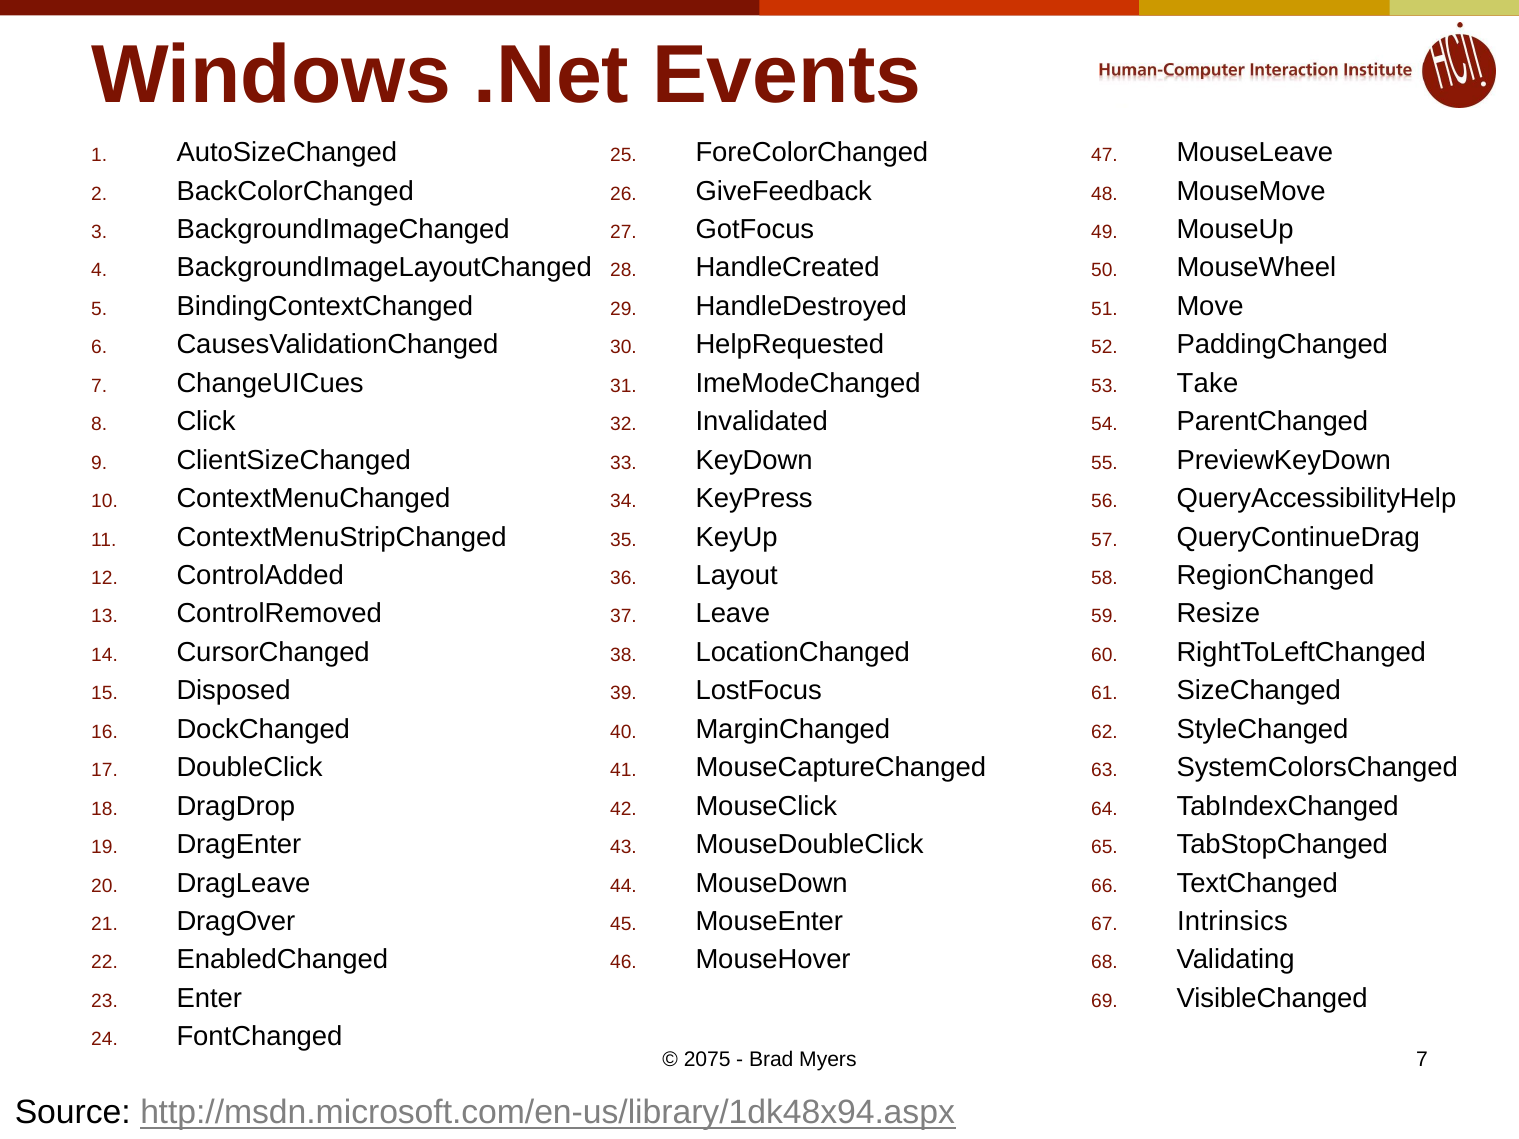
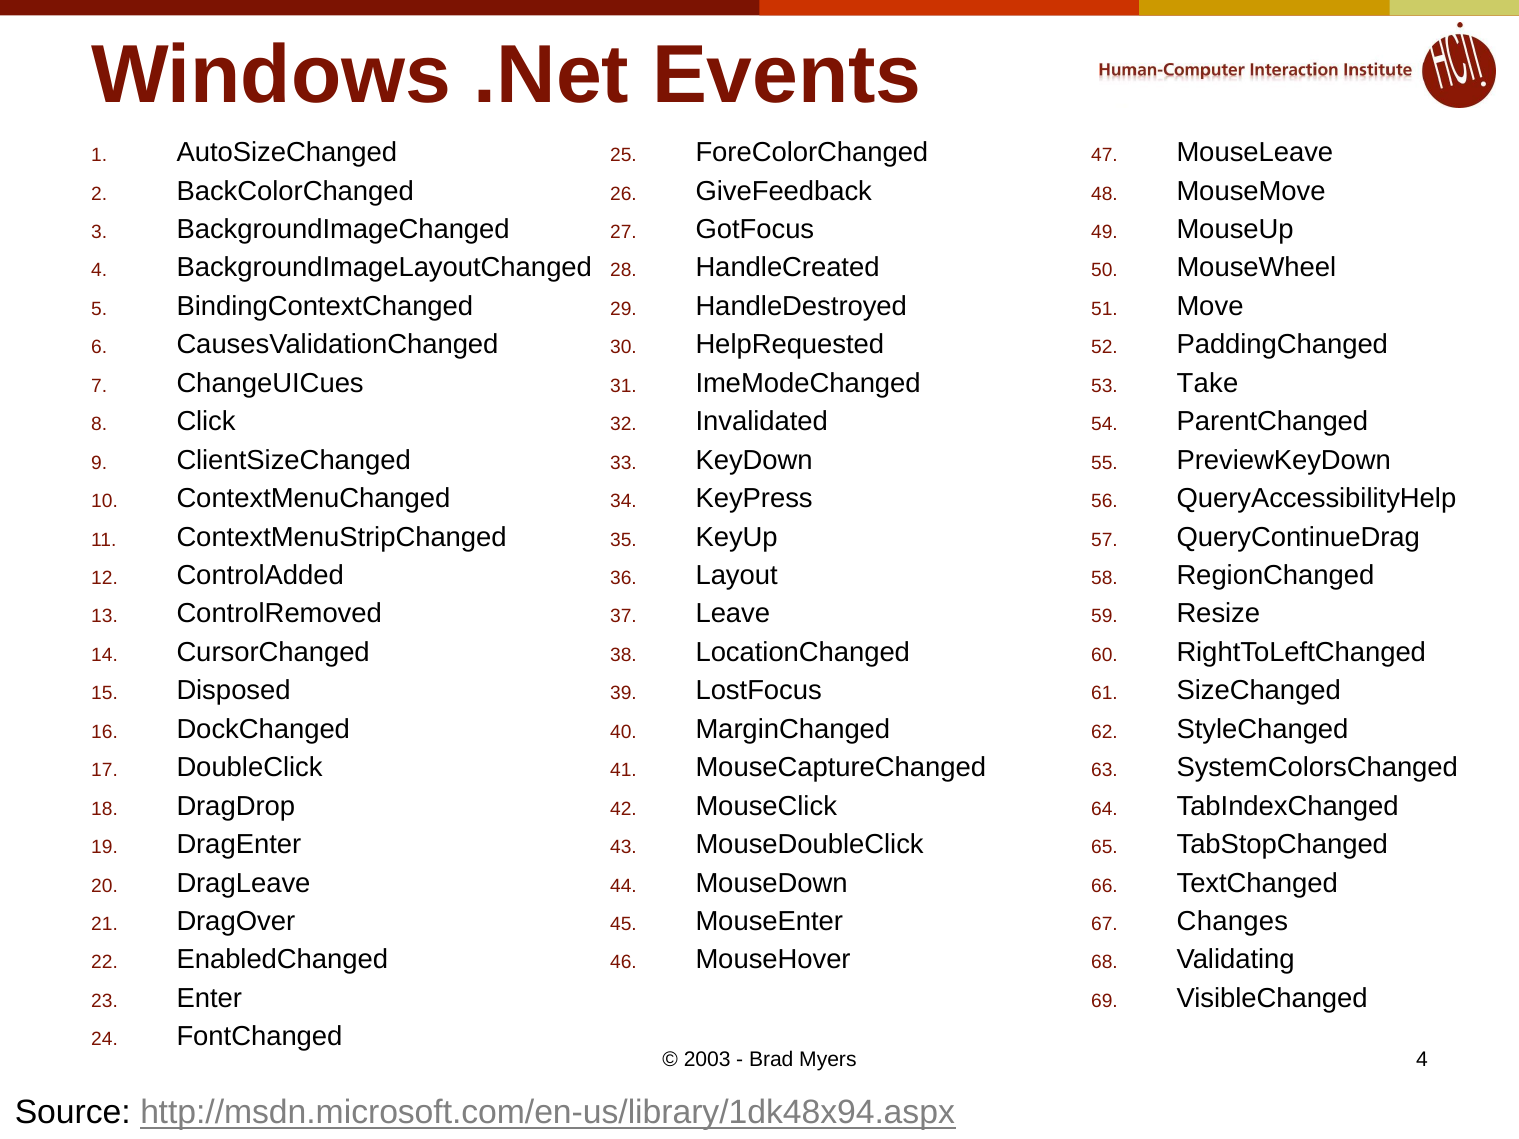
Intrinsics: Intrinsics -> Changes (1232, 922)
2075: 2075 -> 2003 (707, 1060)
Myers 7: 7 -> 4 (1422, 1060)
